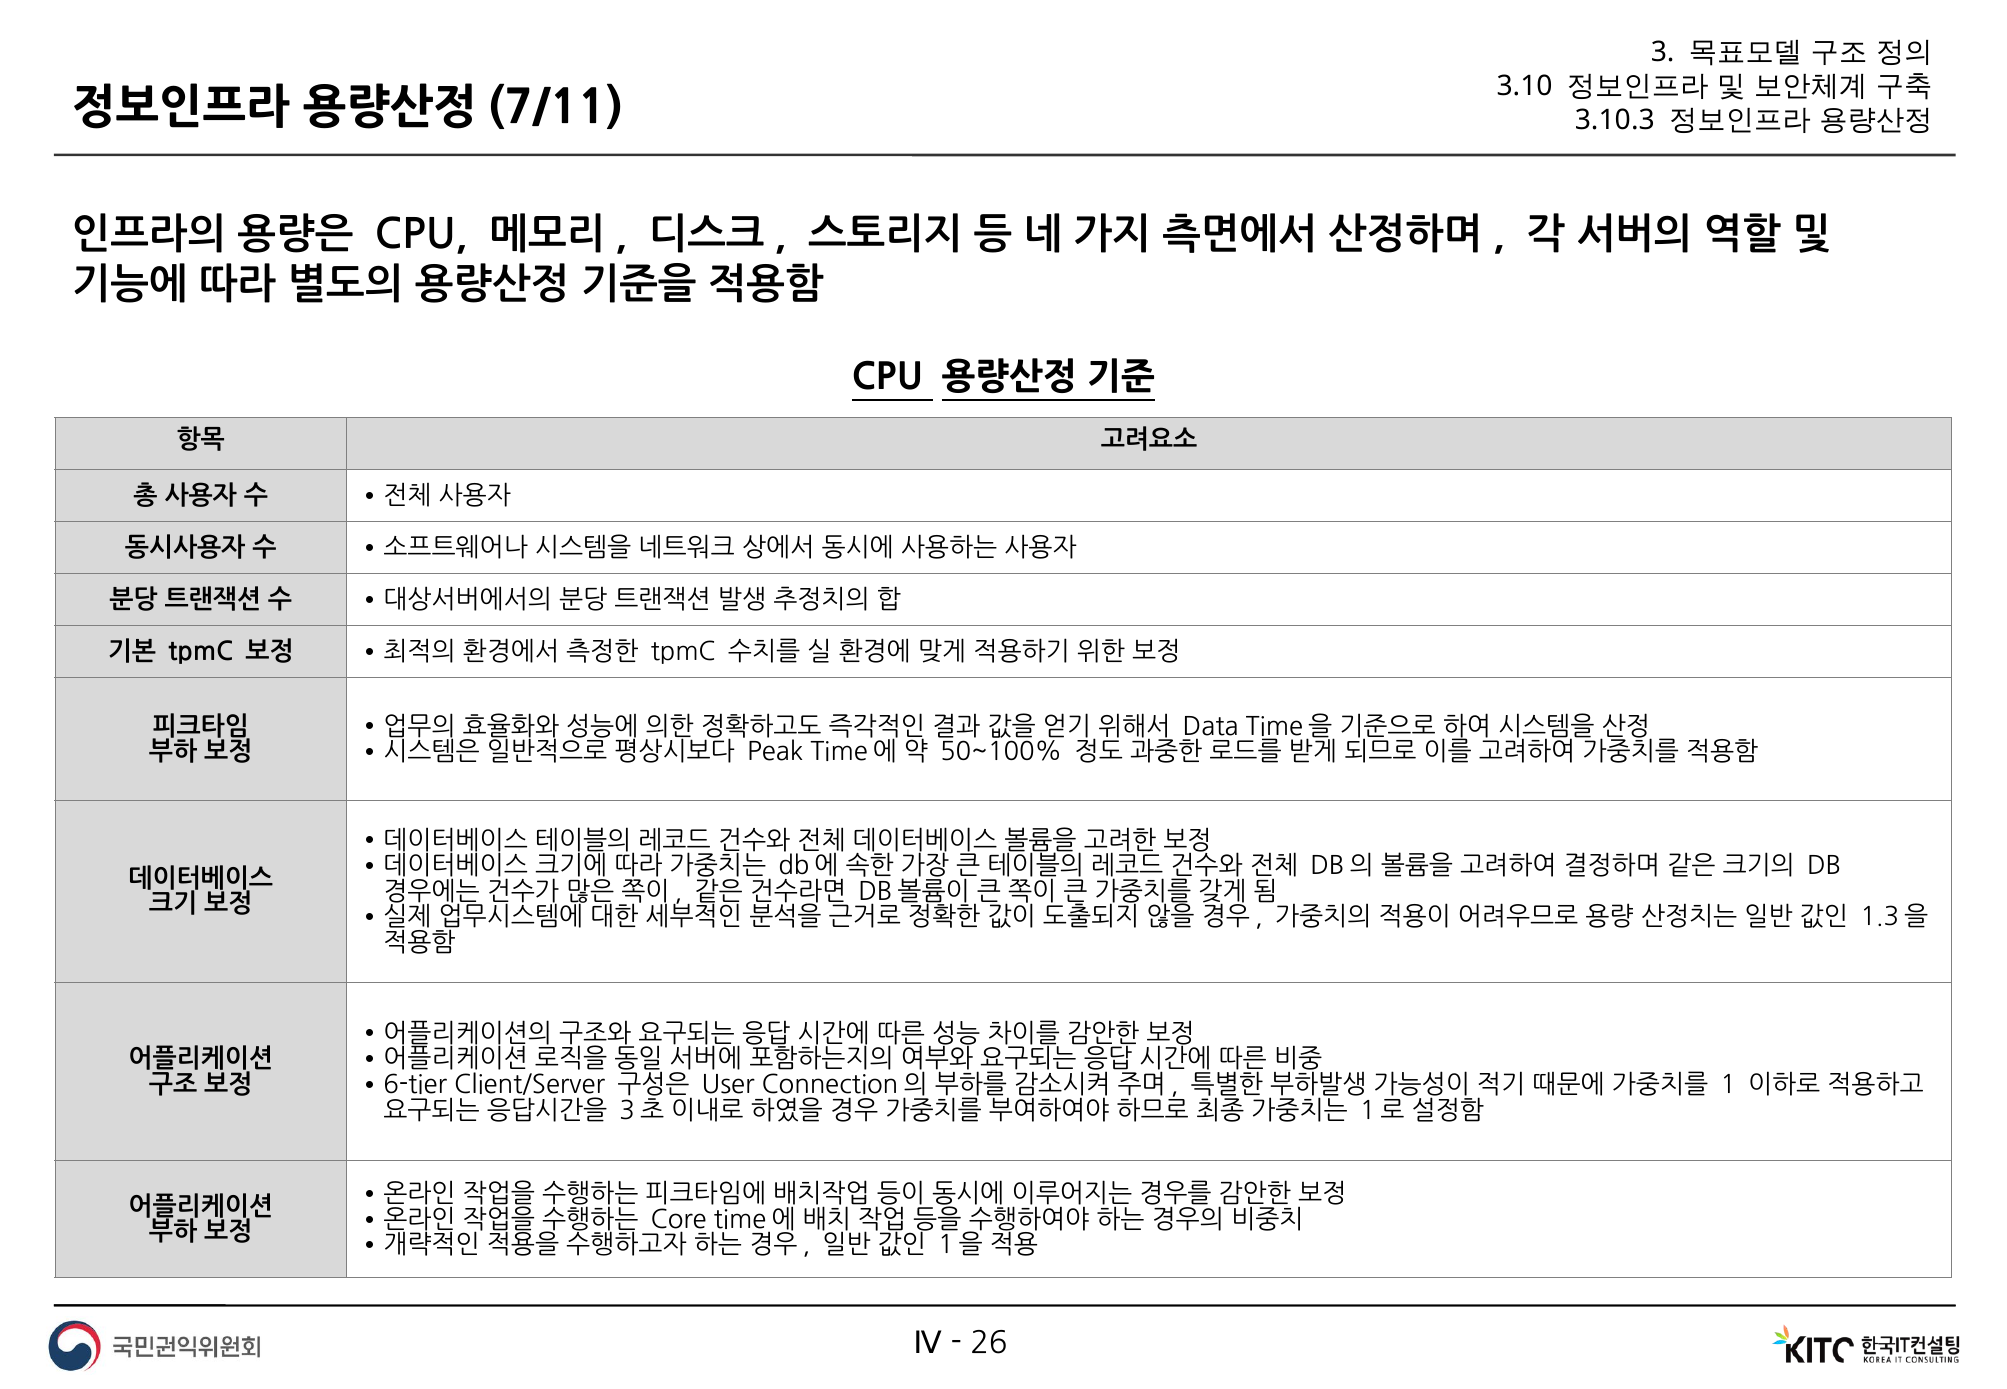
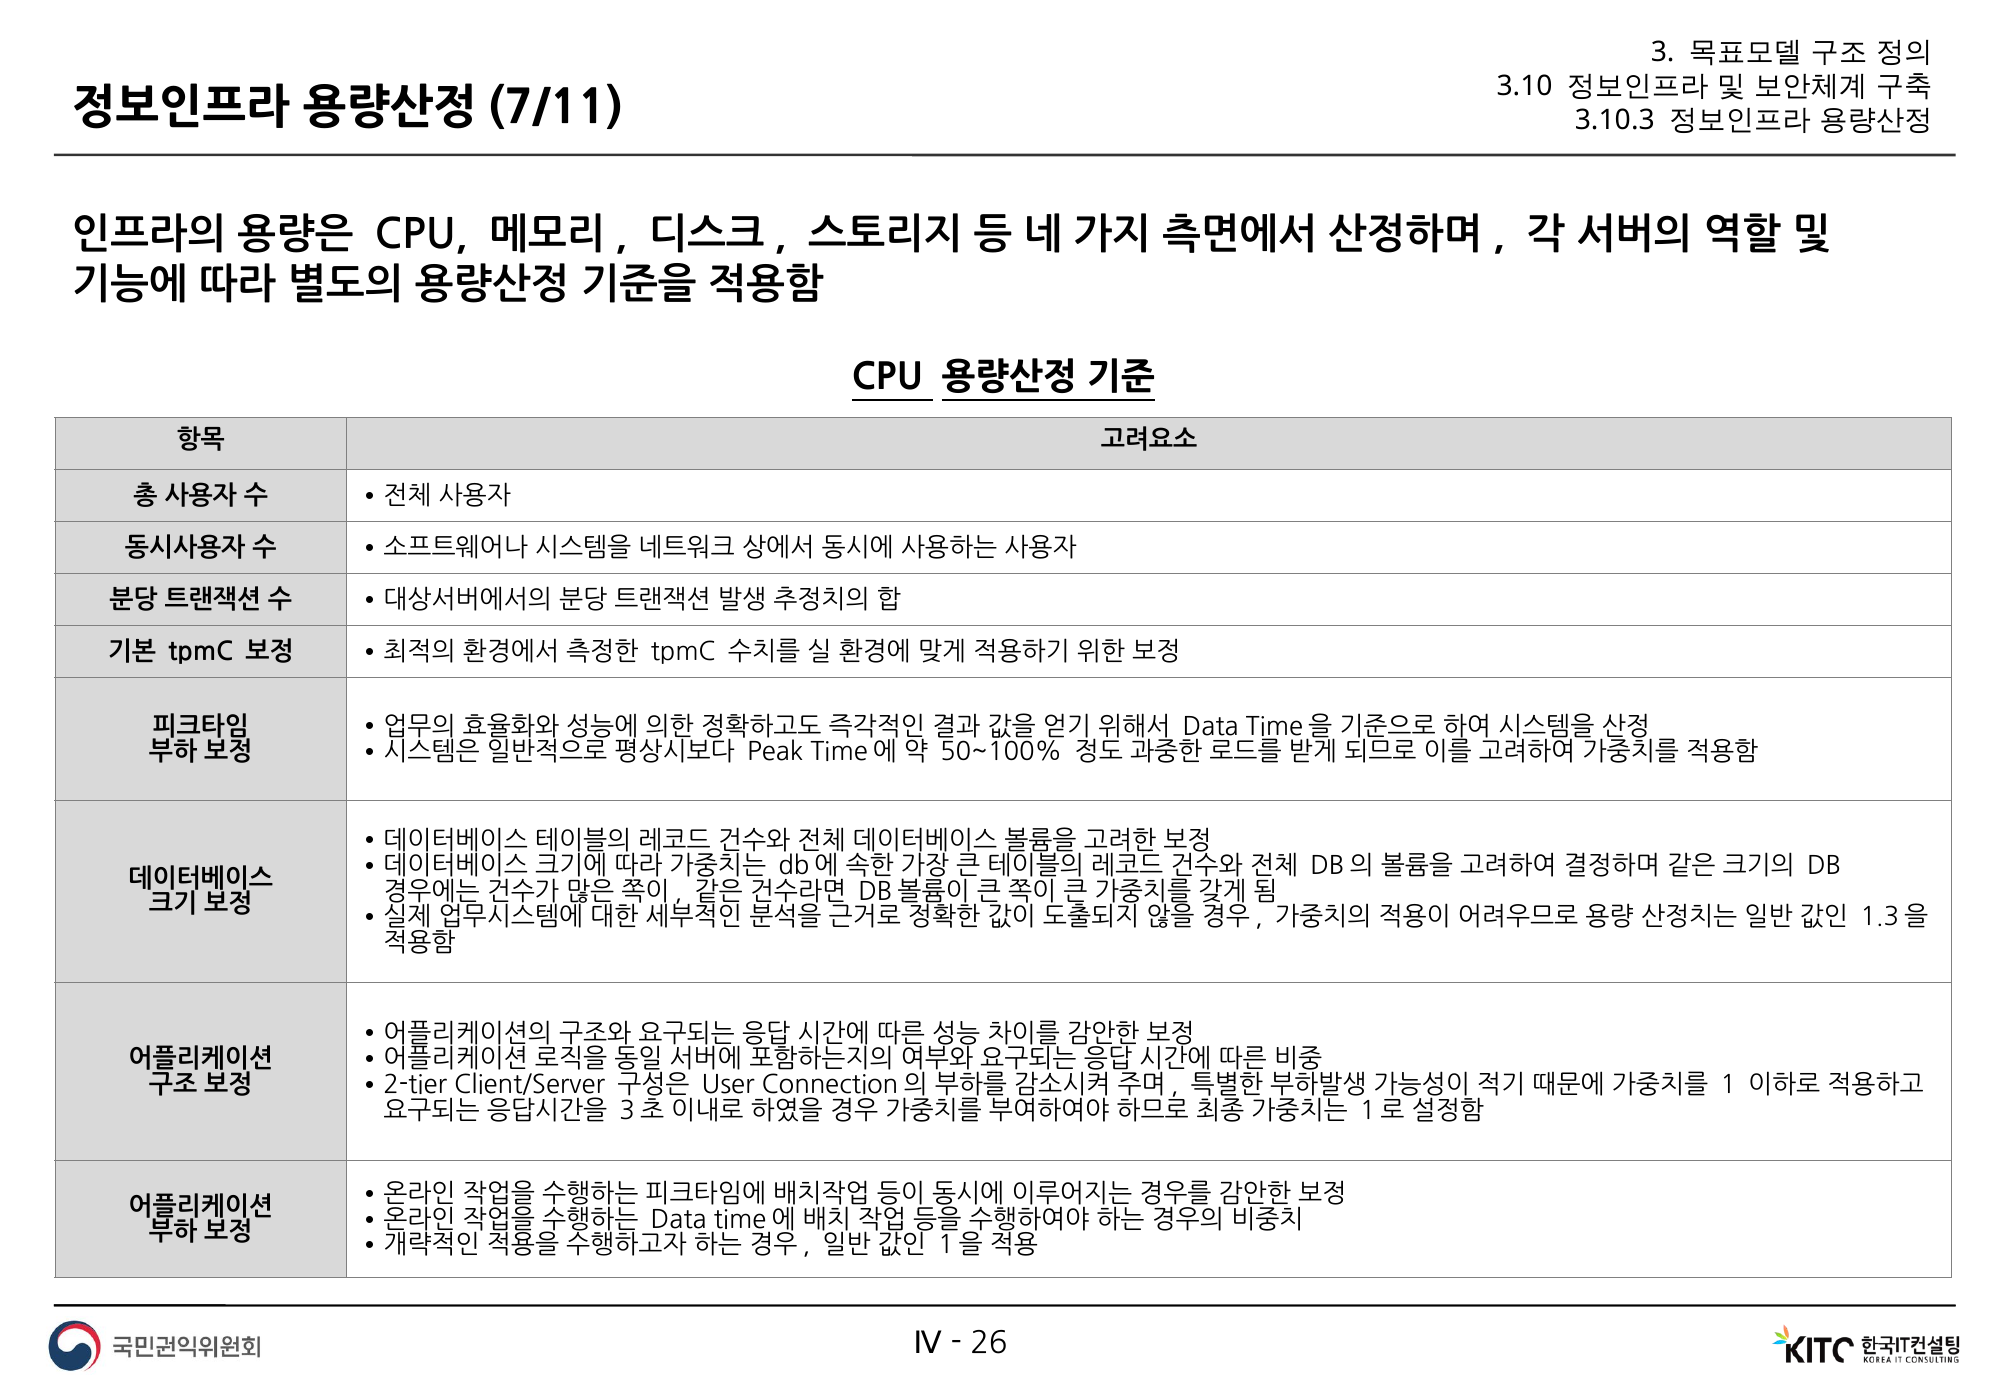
6-tier: 6-tier -> 2-tier (415, 1085)
Core: Core -> Data (679, 1220)
